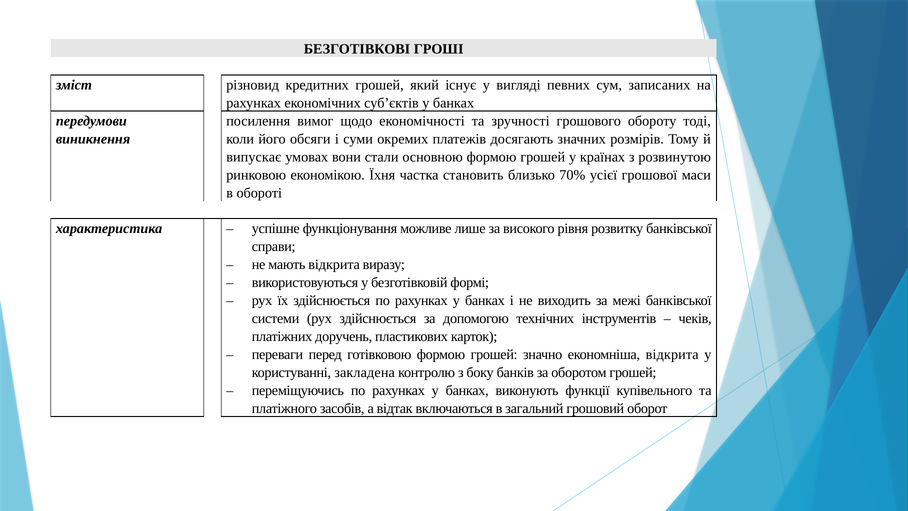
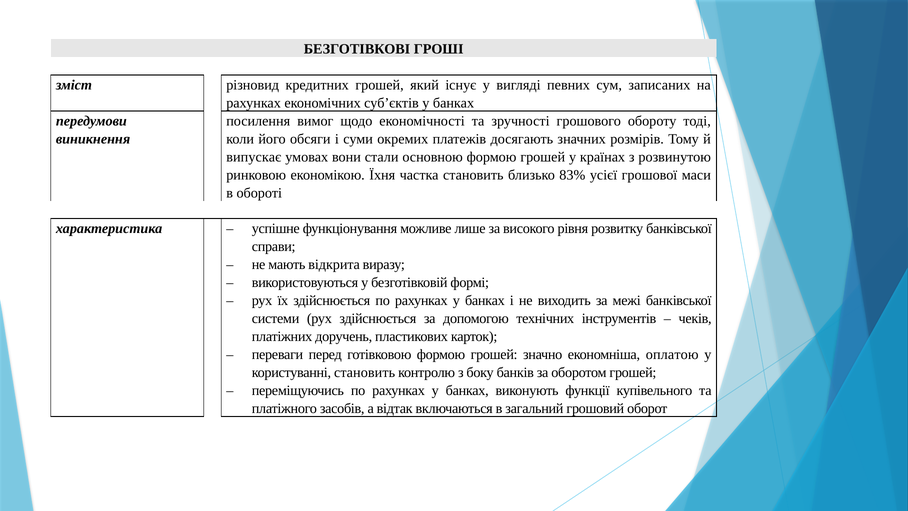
70%: 70% -> 83% (572, 175)
економніша відкрита: відкрита -> оплатою (672, 354)
користуванні закладена: закладена -> становить (365, 372)
